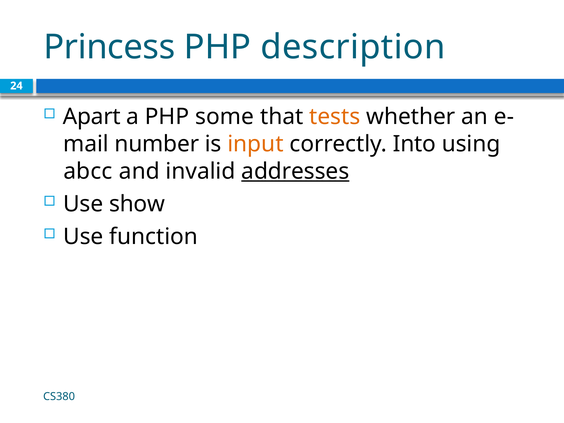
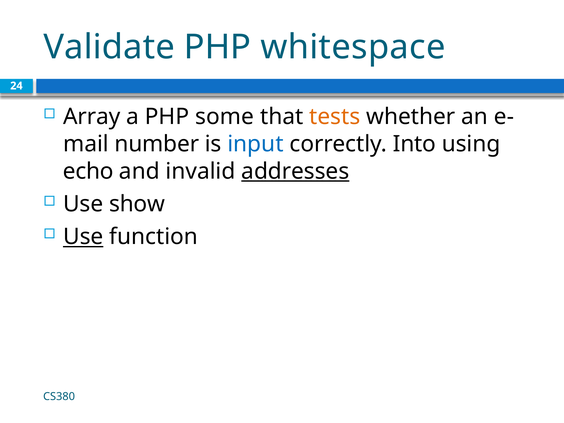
Princess: Princess -> Validate (109, 47)
description: description -> whitespace (353, 47)
Apart: Apart -> Array (92, 117)
input colour: orange -> blue (255, 144)
abcc: abcc -> echo (88, 171)
Use underline: none -> present (83, 237)
